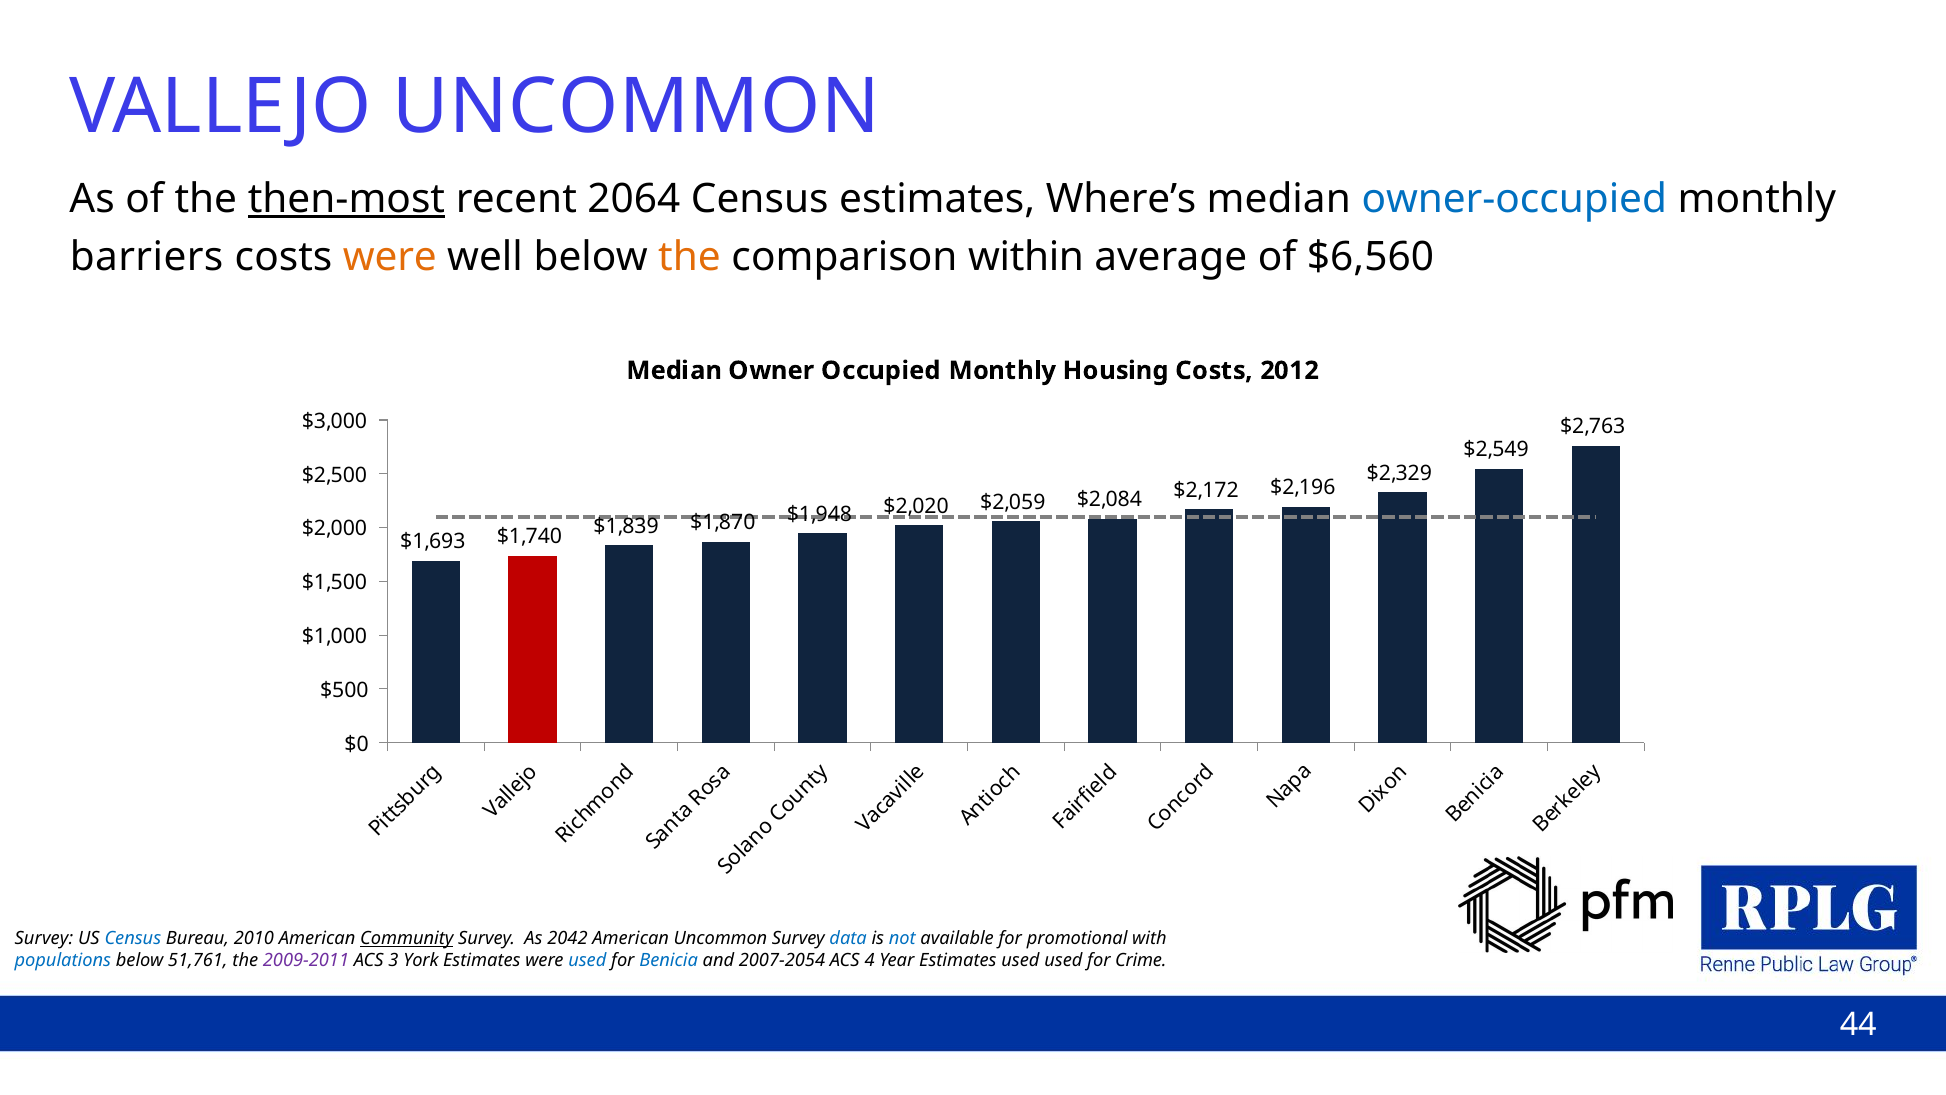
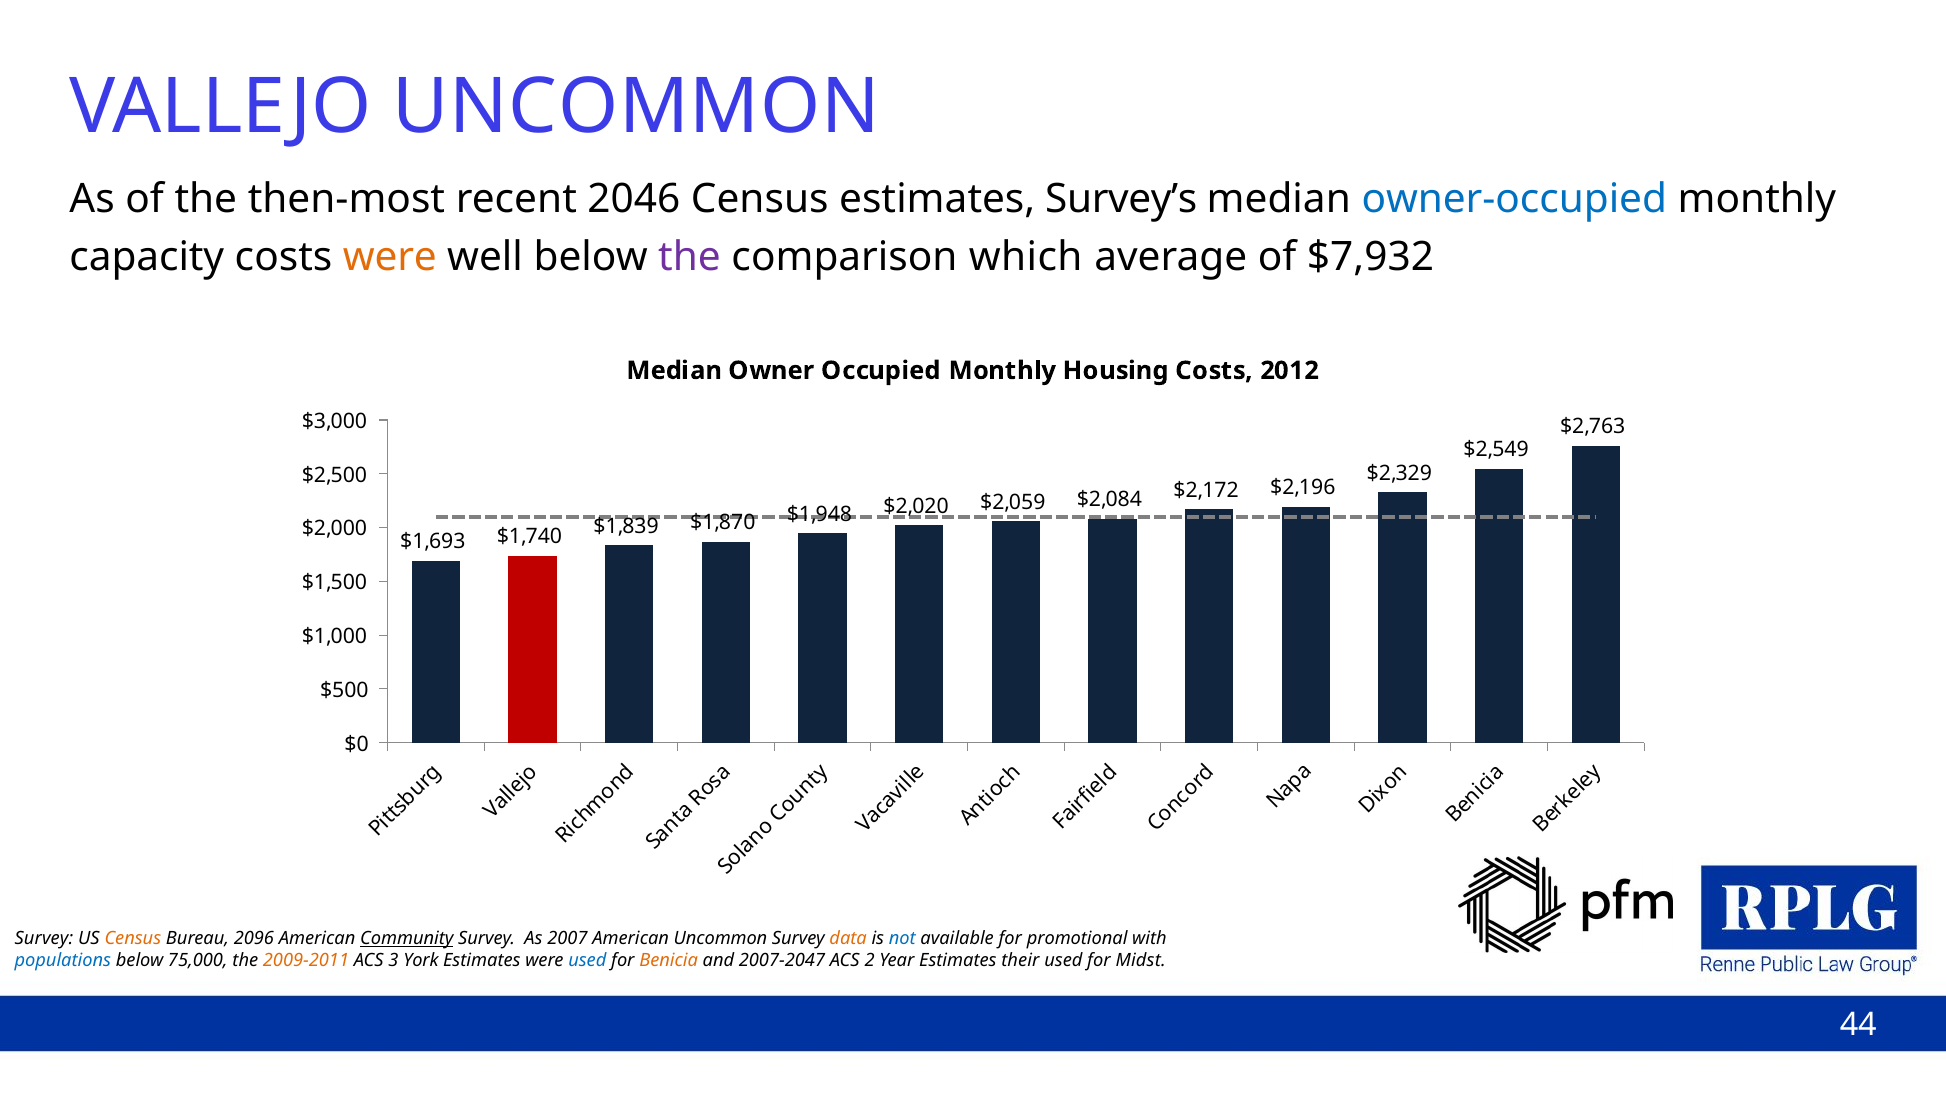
then-most underline: present -> none (346, 199)
2064: 2064 -> 2046 (634, 199)
Where’s: Where’s -> Survey’s (1121, 199)
barriers: barriers -> capacity (147, 257)
the colour: orange -> purple (689, 257)
within: within -> which (1026, 257)
$6,560: $6,560 -> $7,932 (1370, 257)
Census colour: blue -> orange (133, 938)
2010: 2010 -> 2096 (254, 938)
2042: 2042 -> 2007 (567, 938)
data colour: blue -> orange (848, 938)
51,761: 51,761 -> 75,000 (198, 960)
2009-2011 colour: purple -> orange (306, 960)
Benicia colour: blue -> orange (669, 960)
2007-2054: 2007-2054 -> 2007-2047 (782, 960)
4: 4 -> 2 (870, 960)
Estimates used: used -> their (1020, 960)
Crime: Crime -> Midst (1141, 960)
